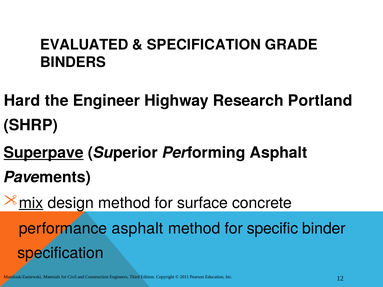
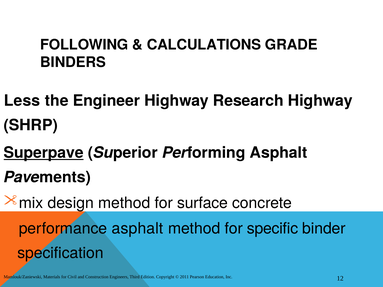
EVALUATED: EVALUATED -> FOLLOWING (84, 45)
SPECIFICATION: SPECIFICATION -> CALCULATIONS (204, 45)
Hard: Hard -> Less (22, 101)
Research Portland: Portland -> Highway (320, 101)
mix underline: present -> none (31, 203)
